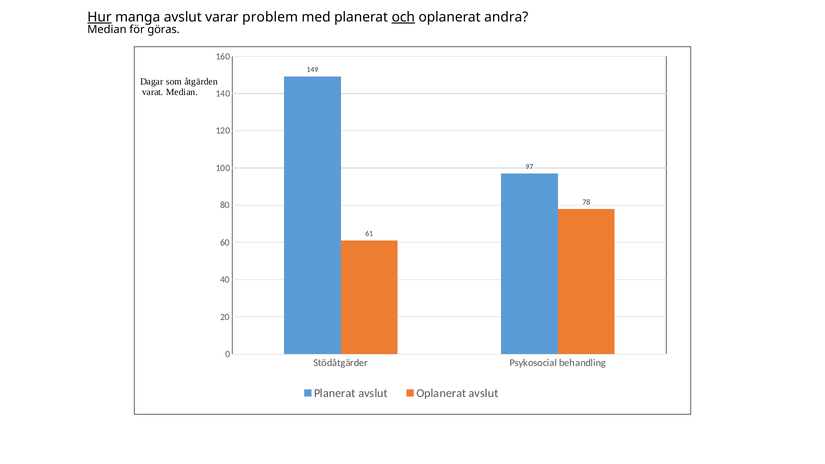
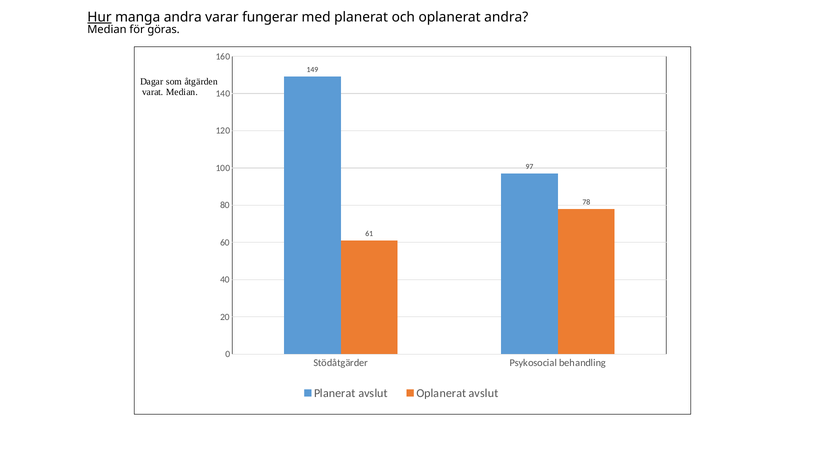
manga avslut: avslut -> andra (183, 17)
problem: problem -> fungerar (270, 17)
och underline: present -> none (403, 17)
